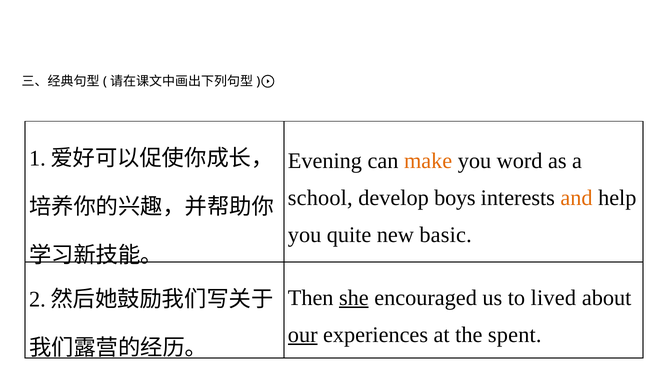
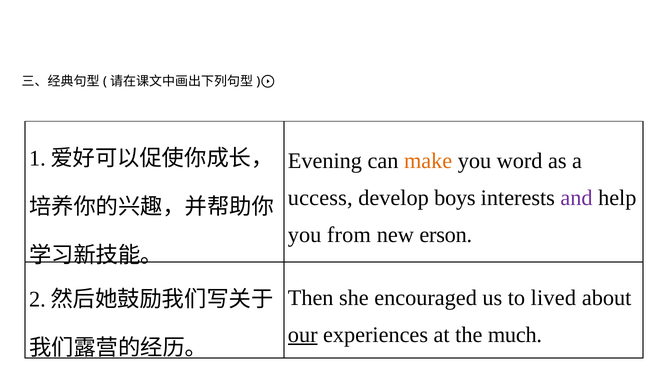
school: school -> uccess (320, 198)
and colour: orange -> purple (576, 198)
quite: quite -> from (349, 235)
basic: basic -> erson (446, 235)
she underline: present -> none (354, 298)
spent: spent -> much (515, 335)
